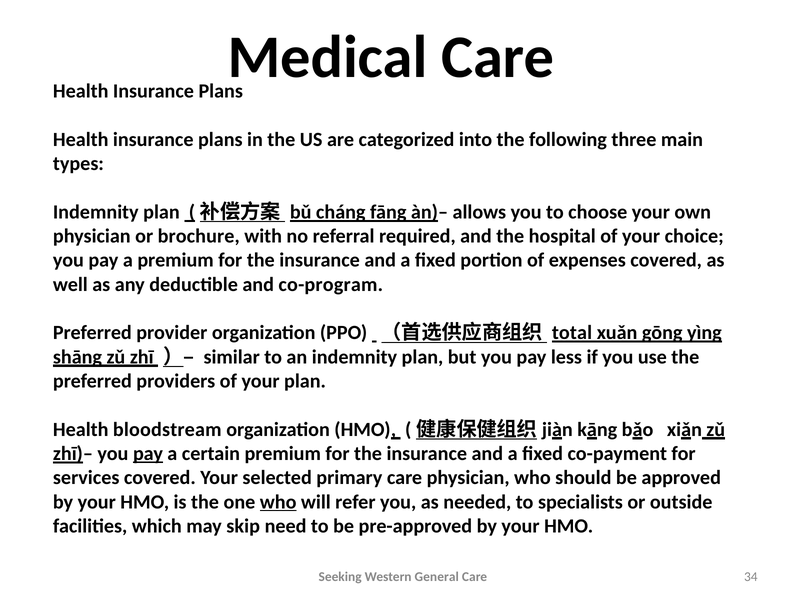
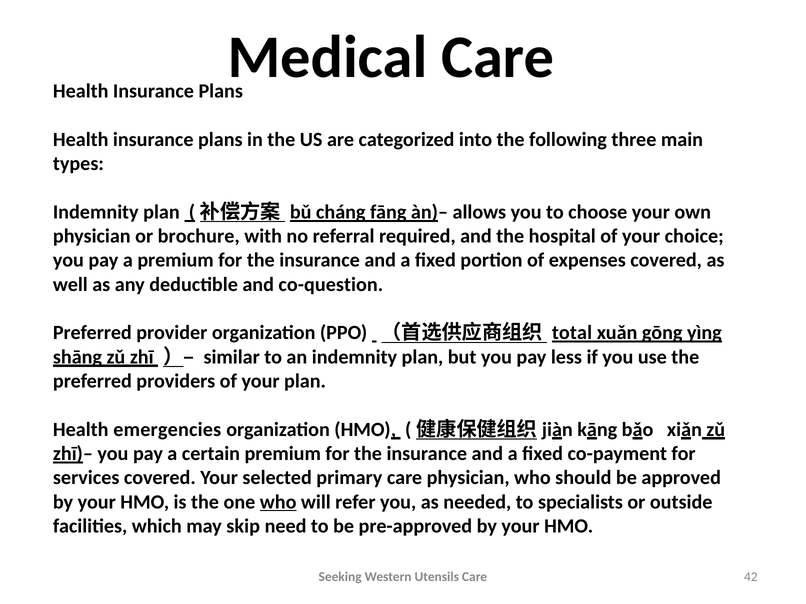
co-program: co-program -> co-question (331, 285)
bloodstream: bloodstream -> emergencies (167, 430)
pay underline: present -> none (148, 454)
General: General -> Utensils (437, 577)
34: 34 -> 42 (751, 577)
